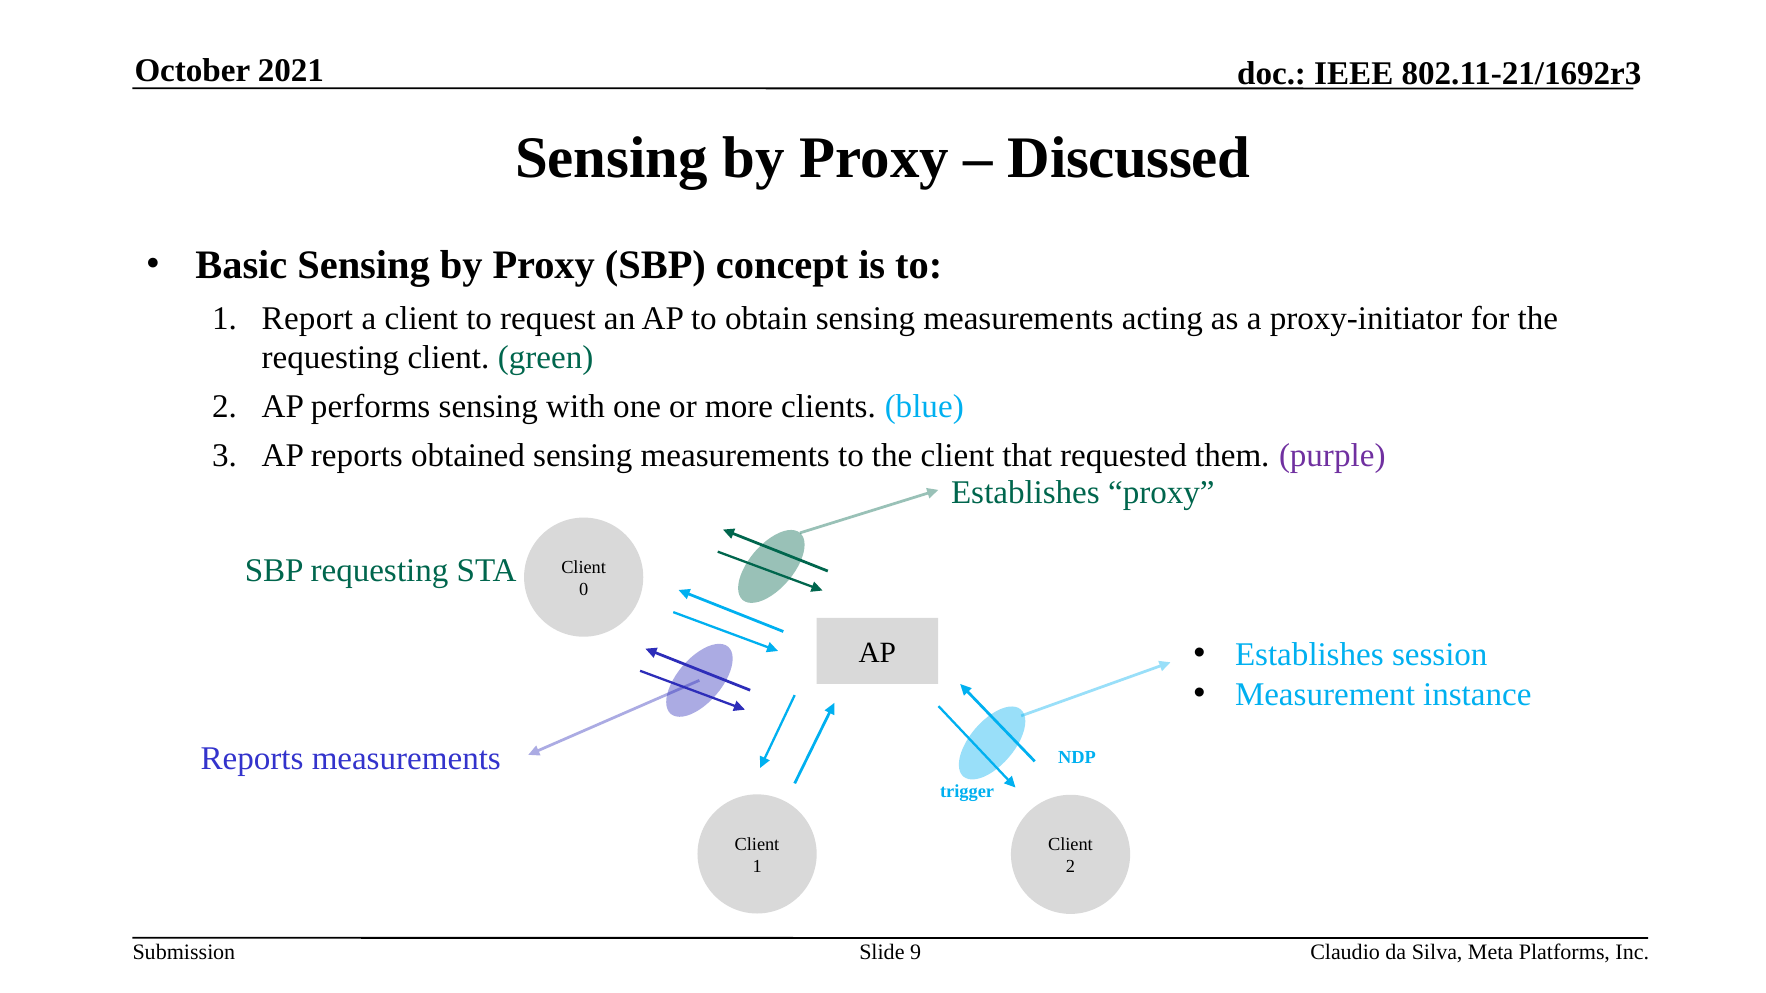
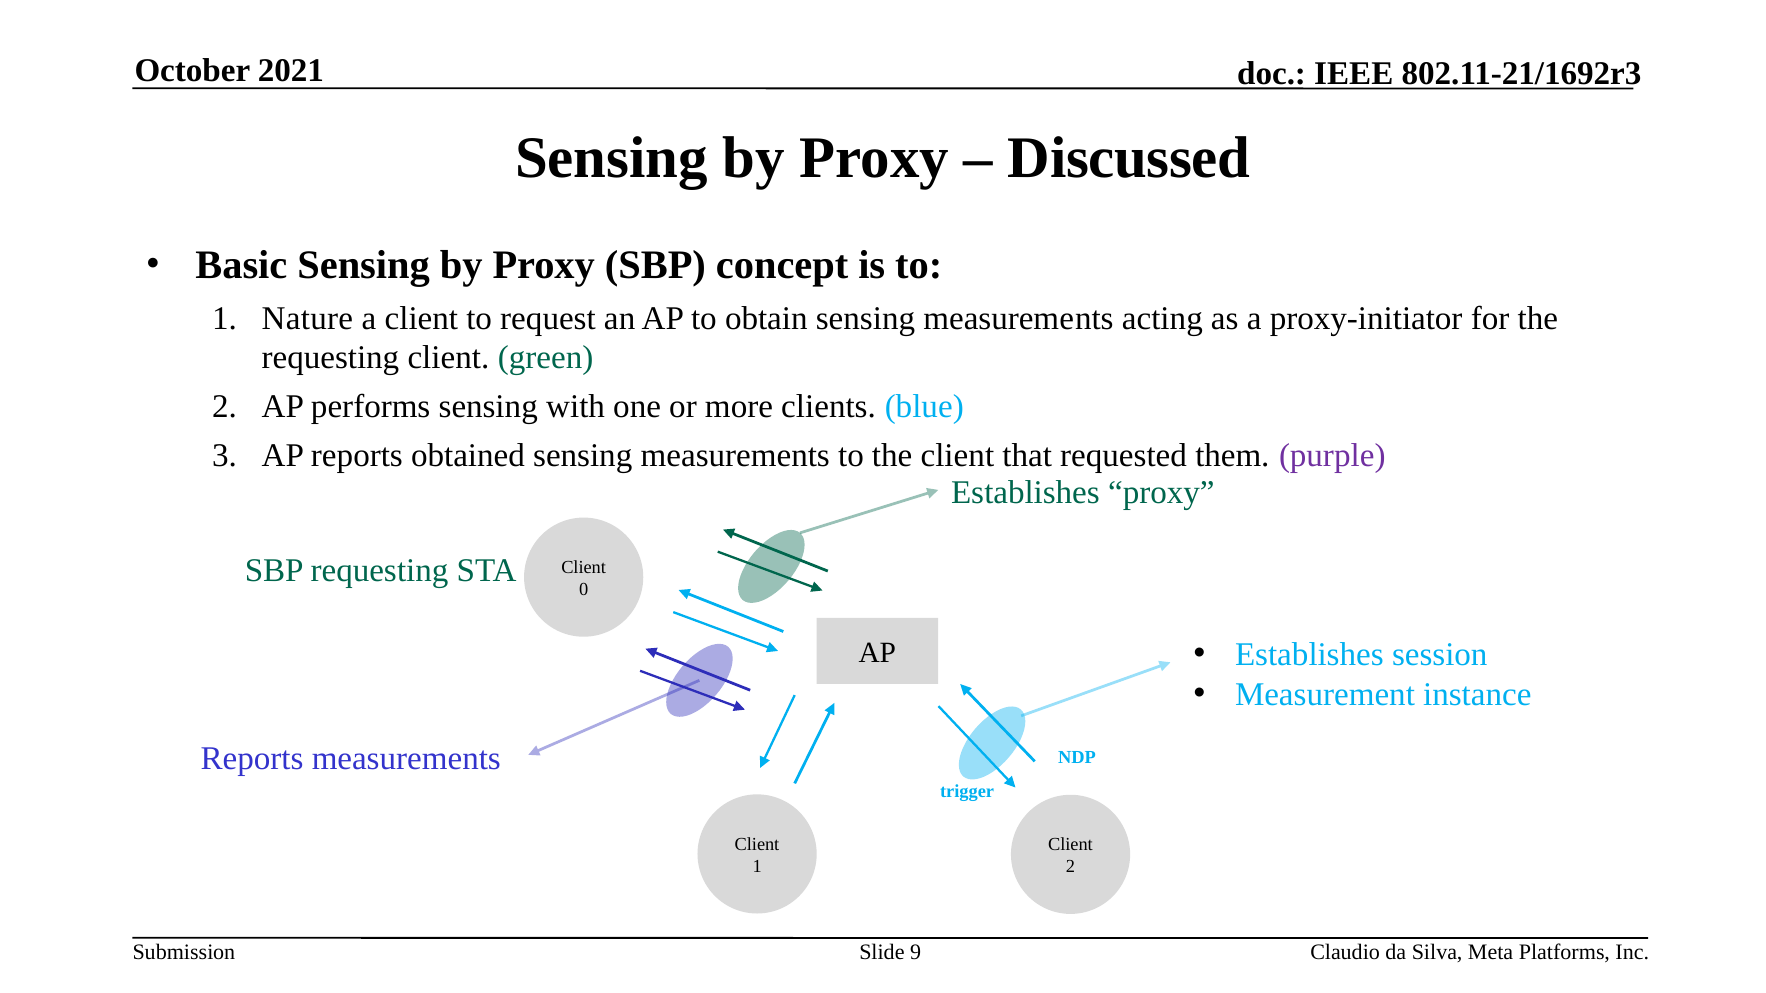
Report: Report -> Nature (307, 318)
